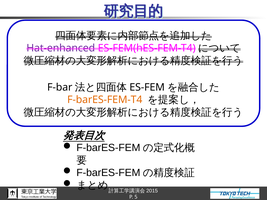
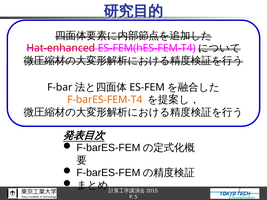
Hat-enhanced colour: purple -> red (61, 48)
